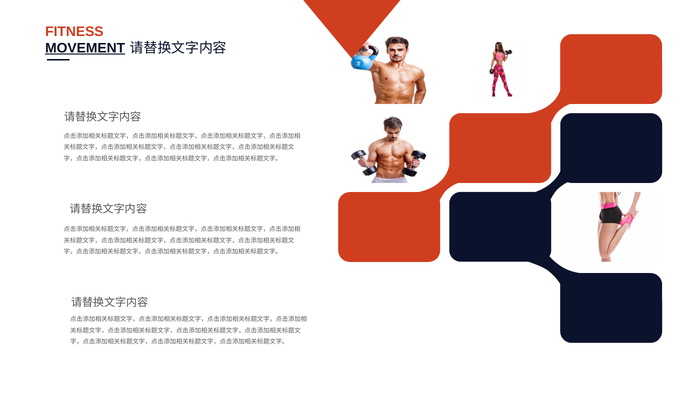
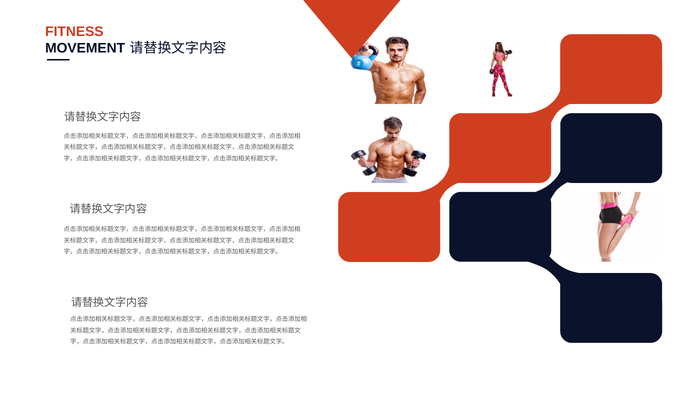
MOVEMENT underline: present -> none (85, 48)
